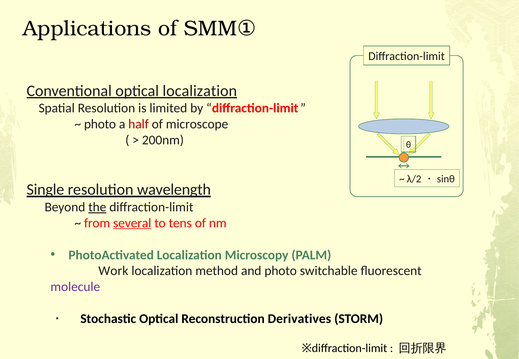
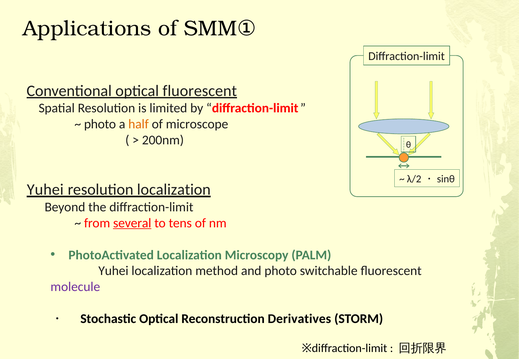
optical localization: localization -> fluorescent (200, 91)
half colour: red -> orange (139, 124)
Single: Single -> Yuhei (45, 190)
resolution wavelength: wavelength -> localization (174, 190)
the underline: present -> none (97, 207)
Work: Work -> Yuhei (113, 271)
